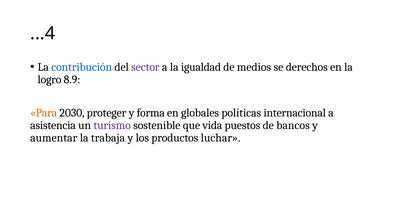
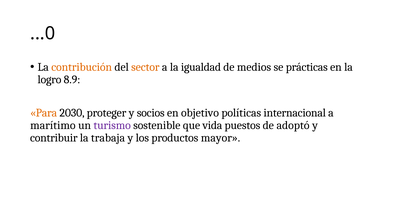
...4: ...4 -> ...0 (43, 33)
contribución colour: blue -> orange (82, 67)
sector colour: purple -> orange (145, 67)
derechos: derechos -> prácticas (307, 67)
forma: forma -> socios (151, 113)
globales: globales -> objetivo (200, 113)
asistencia: asistencia -> marítimo (53, 125)
bancos: bancos -> adoptó (293, 125)
aumentar: aumentar -> contribuir (54, 138)
luchar: luchar -> mayor (221, 138)
